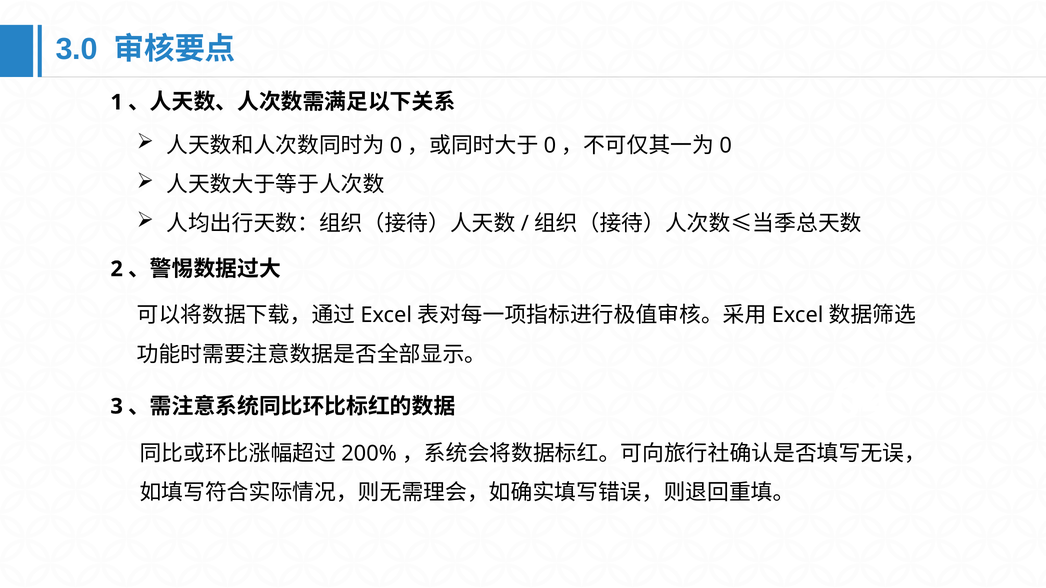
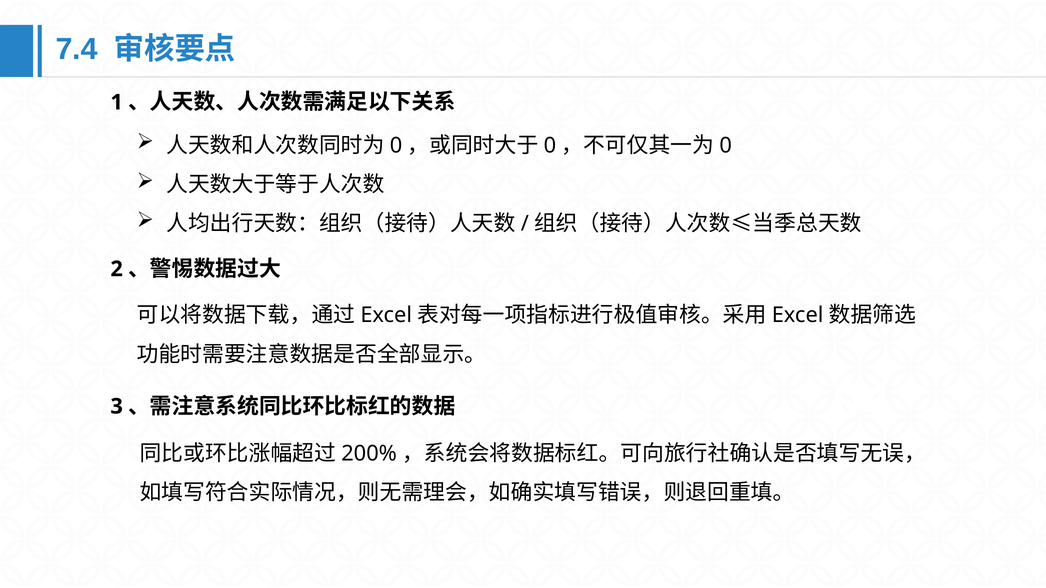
3.0: 3.0 -> 7.4 (77, 49)
